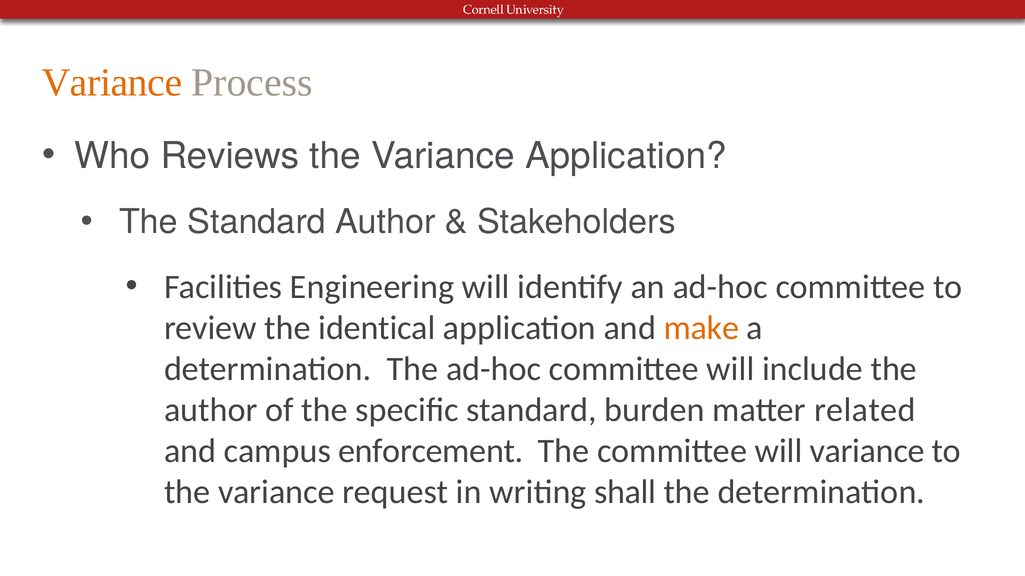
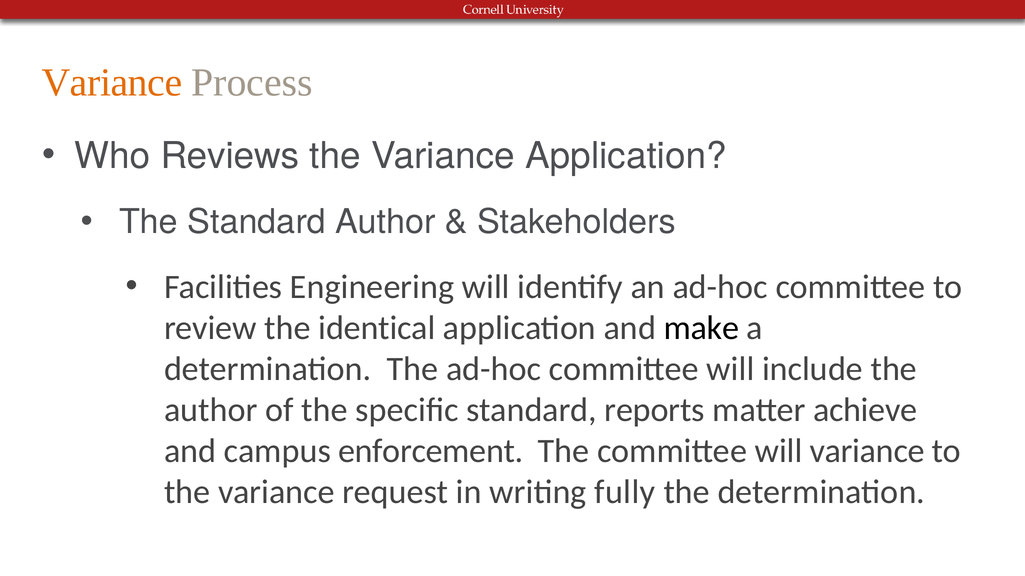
make colour: orange -> black (701, 328)
burden: burden -> reports (655, 410)
related: related -> achieve (865, 410)
shall: shall -> fully (625, 492)
